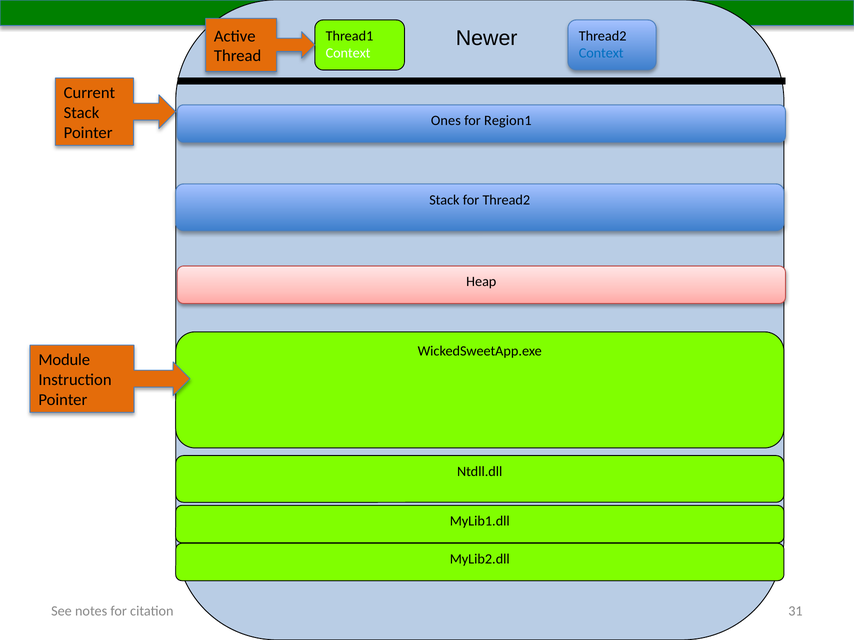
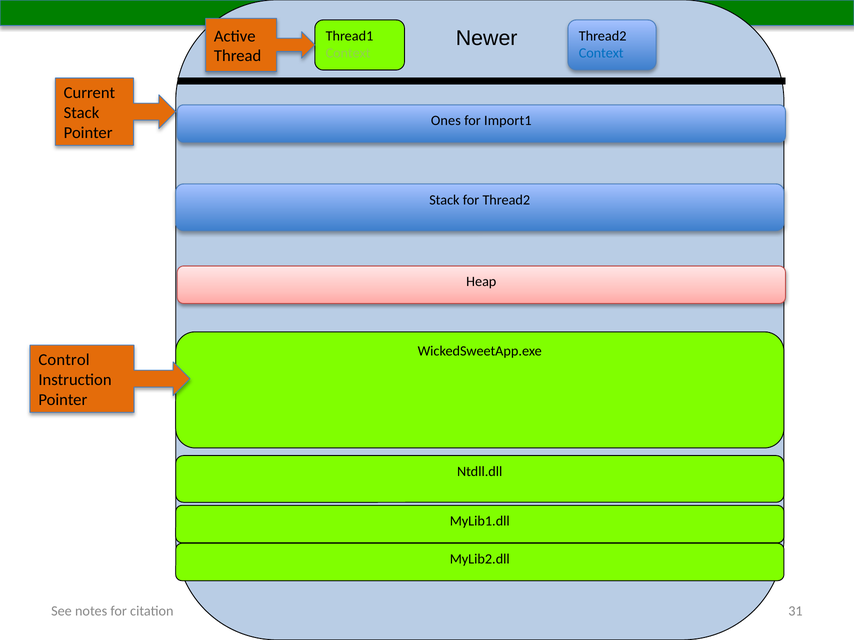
Context colour: white -> light green (348, 53)
Region1: Region1 -> Import1 (508, 121)
Module: Module -> Control (64, 360)
